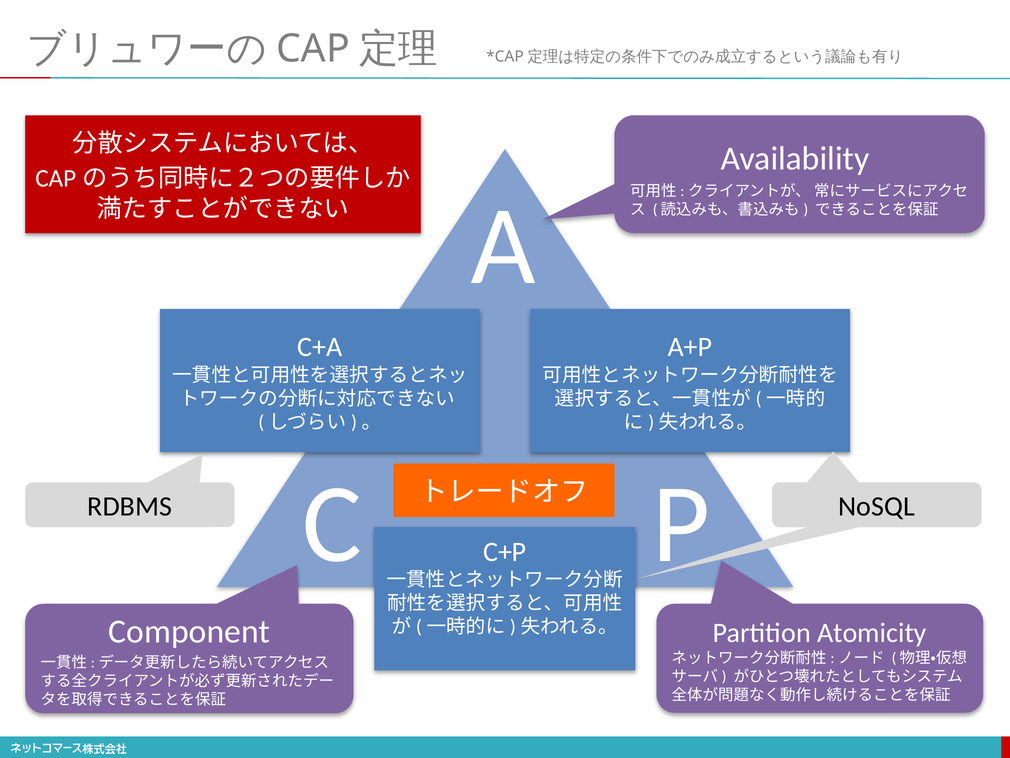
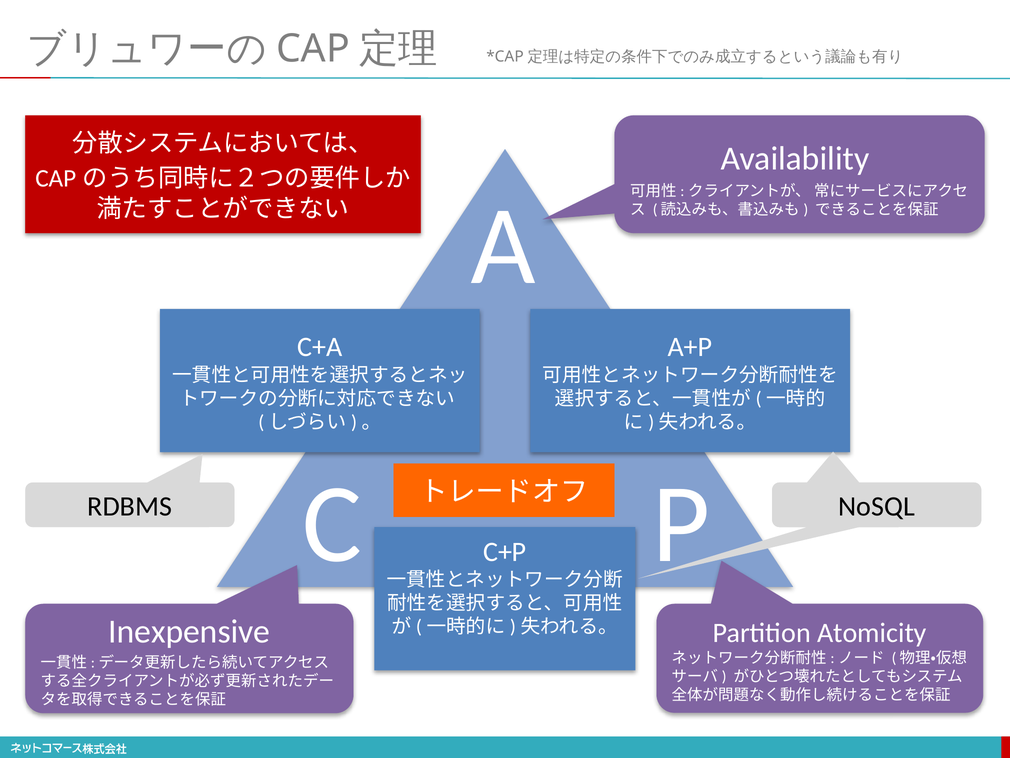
Component: Component -> Inexpensive (189, 631)
